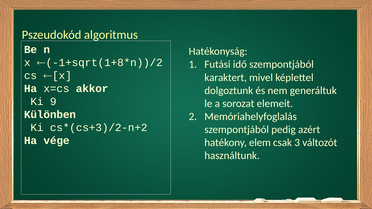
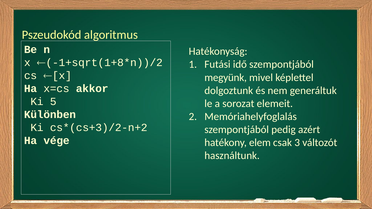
karaktert: karaktert -> megyünk (226, 78)
9: 9 -> 5 (53, 102)
